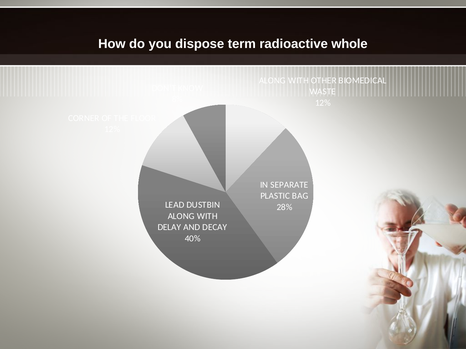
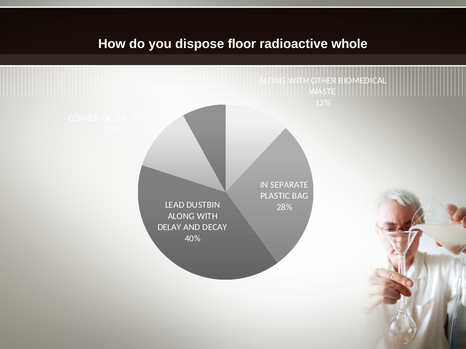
dispose term: term -> floor (242, 44)
